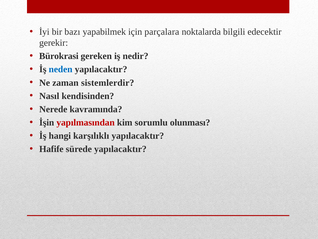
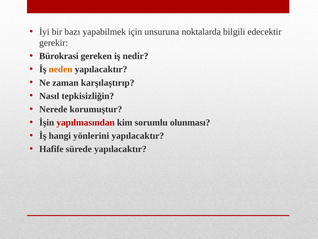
parçalara: parçalara -> unsuruna (162, 32)
neden colour: blue -> orange (61, 69)
sistemlerdir: sistemlerdir -> karşılaştırıp (108, 83)
kendisinden: kendisinden -> tepkisizliğin (88, 96)
kavramında: kavramında -> korumuştur (96, 109)
karşılıklı: karşılıklı -> yönlerini (91, 135)
